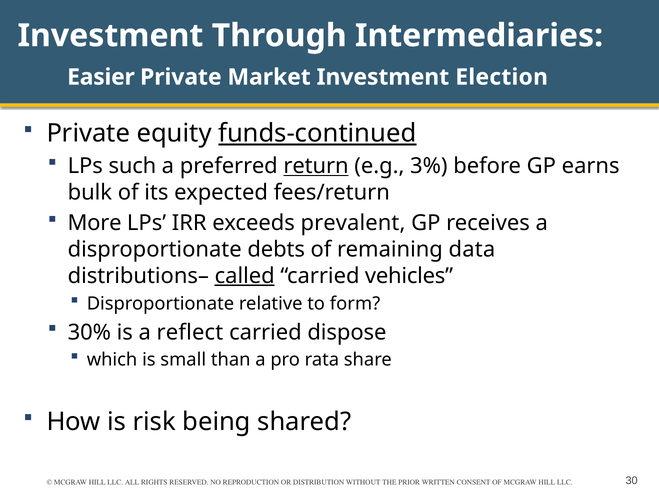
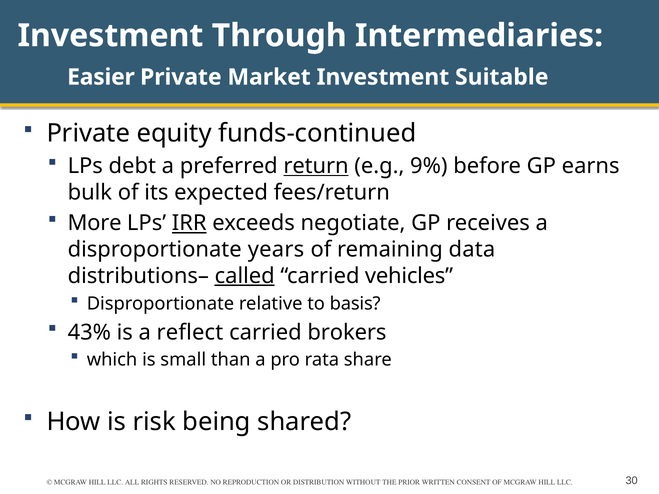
Election: Election -> Suitable (502, 77)
funds-continued underline: present -> none (317, 134)
such: such -> debt (132, 166)
3%: 3% -> 9% (429, 166)
IRR underline: none -> present (189, 223)
prevalent: prevalent -> negotiate (353, 223)
debts: debts -> years (276, 250)
form: form -> basis (355, 304)
30%: 30% -> 43% (89, 332)
dispose: dispose -> brokers (347, 332)
